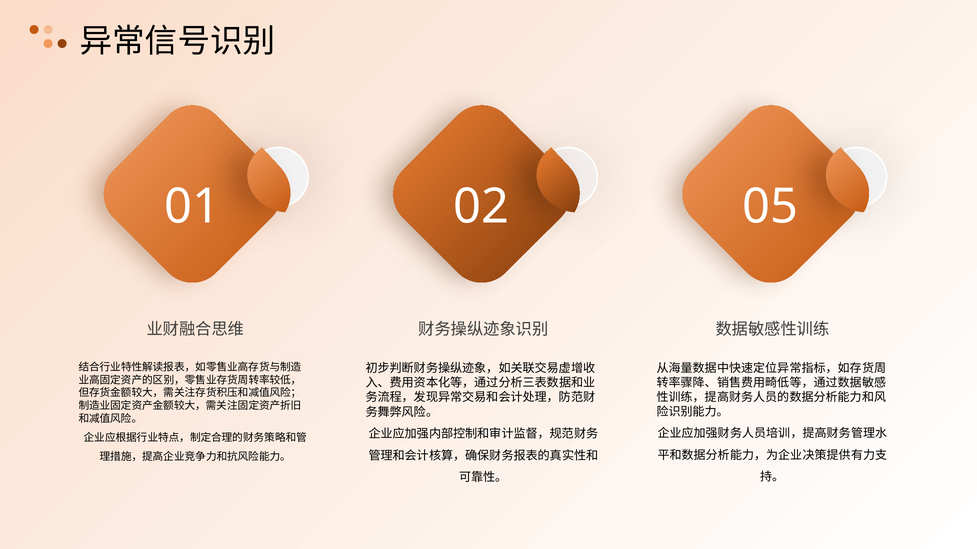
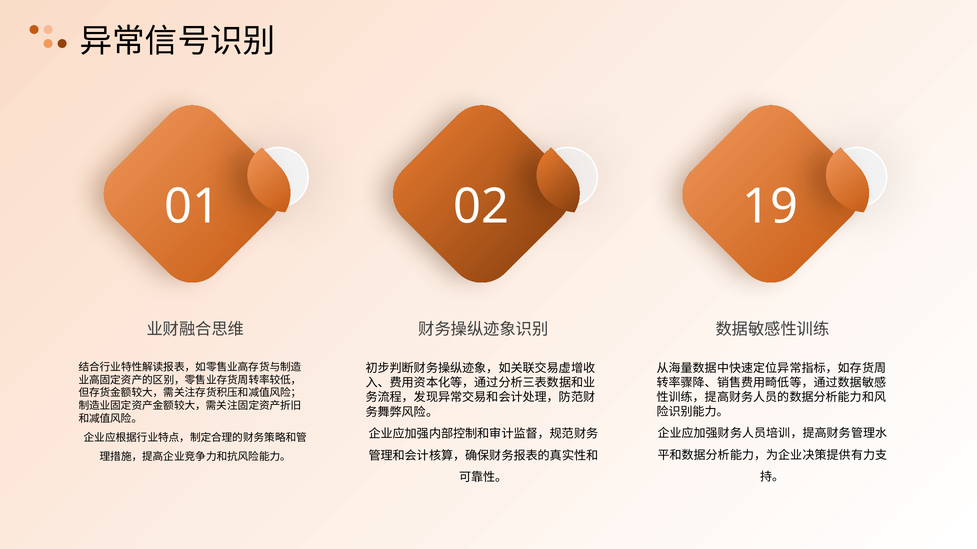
05: 05 -> 19 (770, 207)
